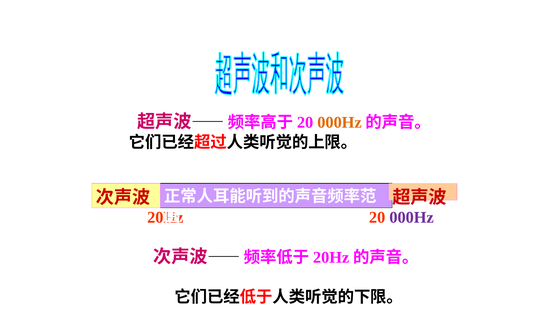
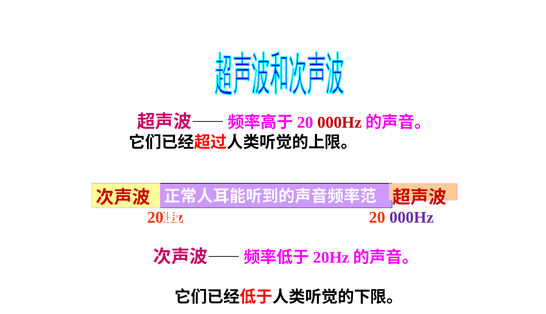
000Hz colour: orange -> red (339, 122)
